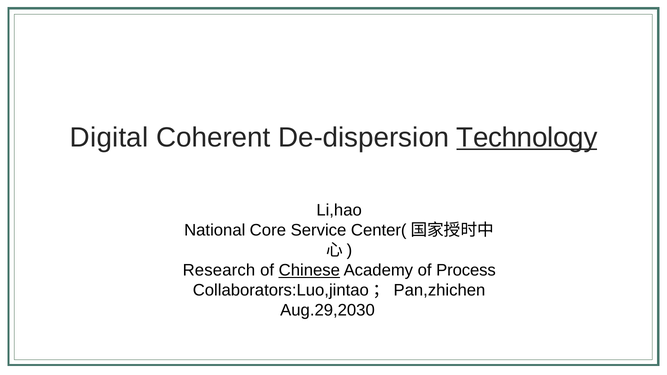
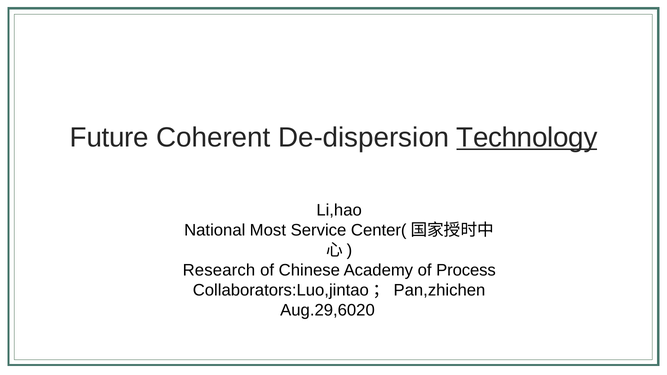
Digital: Digital -> Future (109, 137)
Core: Core -> Most (268, 231)
Chinese underline: present -> none (309, 271)
Aug.29,2030: Aug.29,2030 -> Aug.29,6020 (328, 311)
